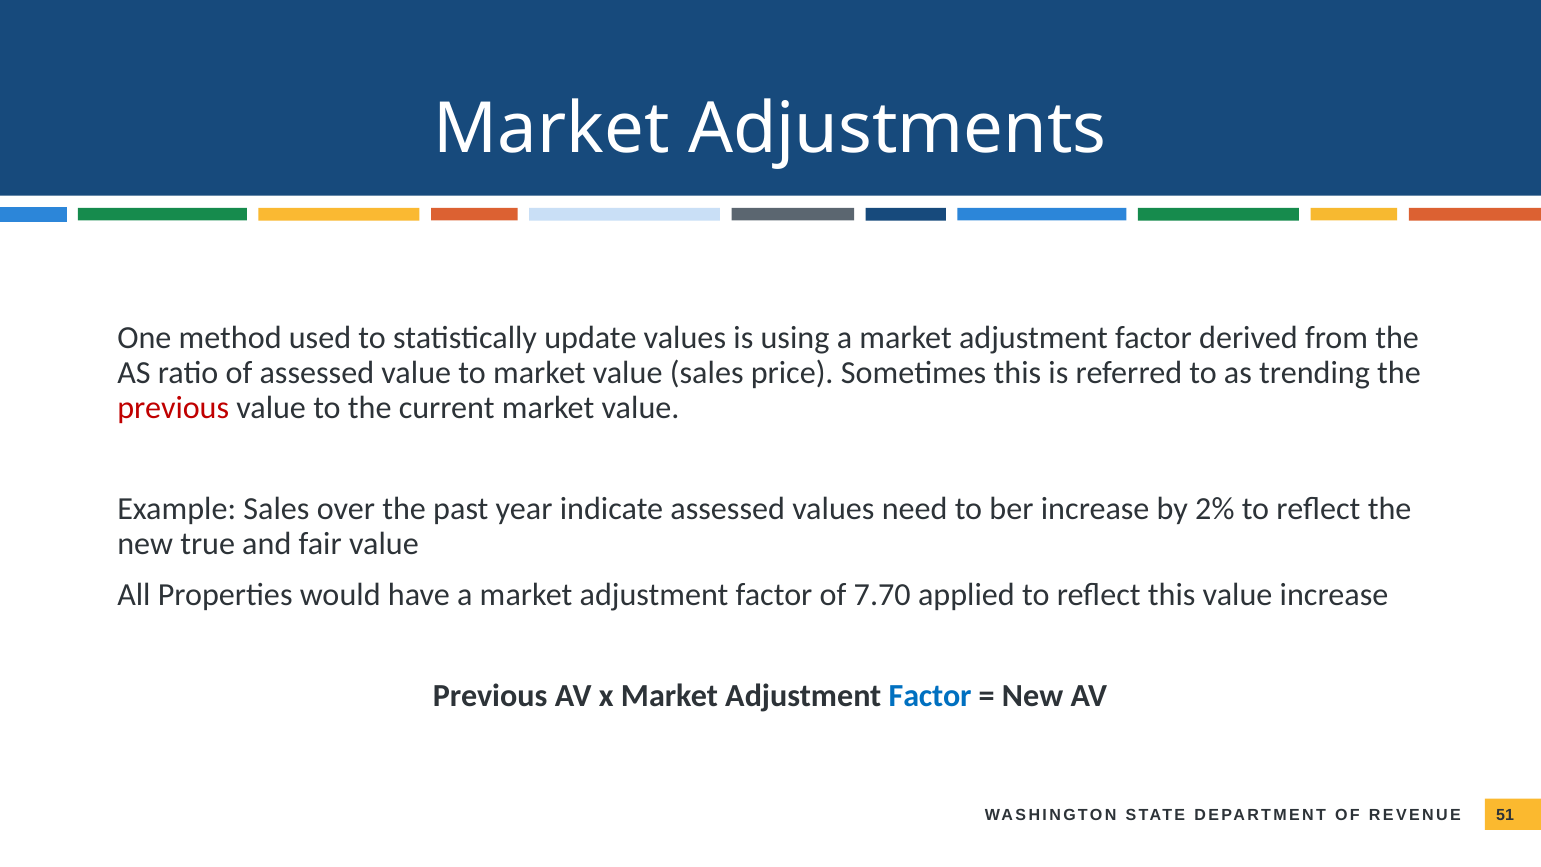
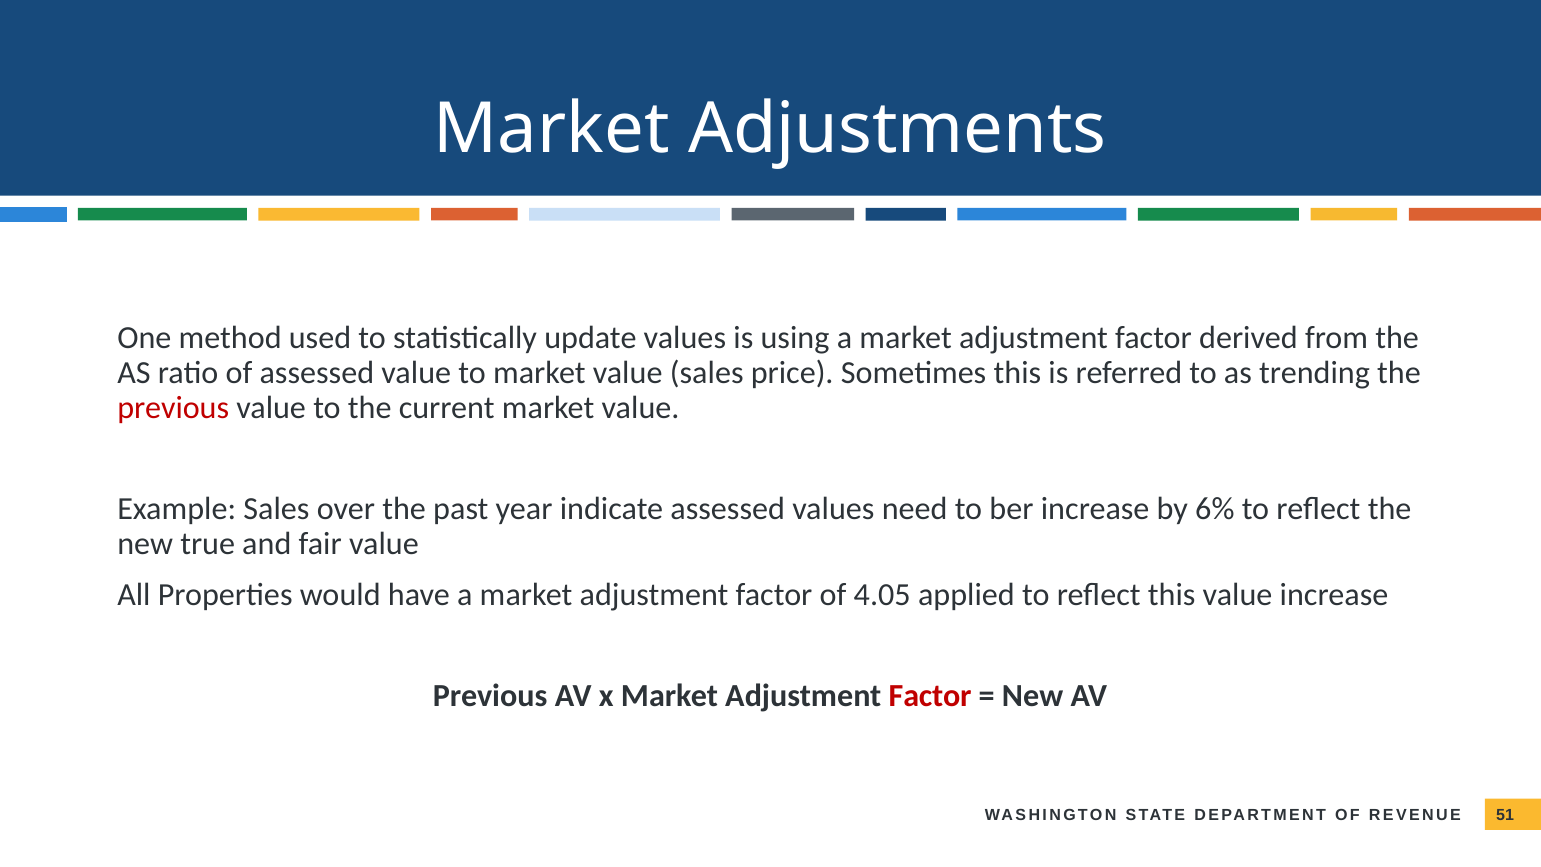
2%: 2% -> 6% (1215, 509)
7.70: 7.70 -> 4.05 (882, 594)
Factor colour: blue -> red (930, 696)
